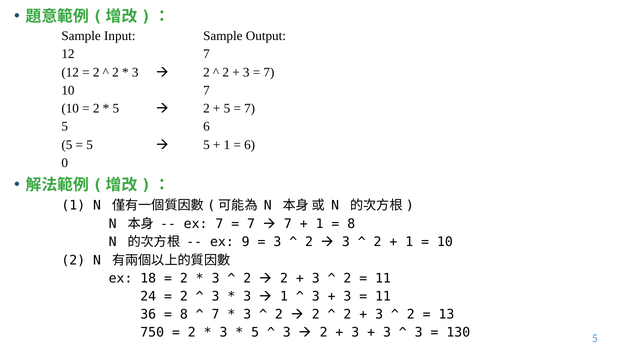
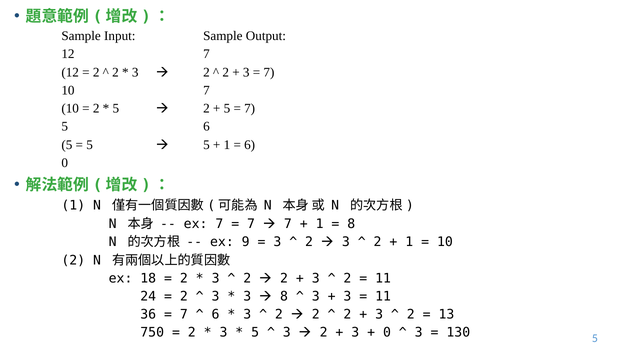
1: 1 -> 8 (284, 297)
8: 8 -> 7 (184, 315)
7: 7 -> 6 (216, 315)
3: 3 -> 0 (387, 333)
